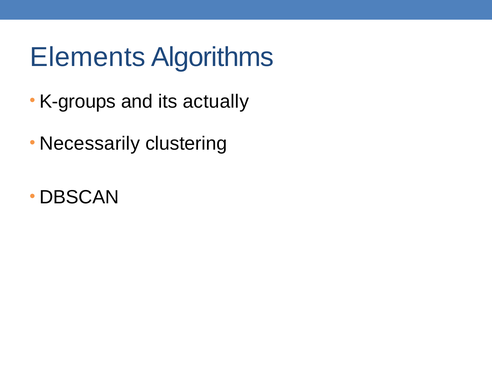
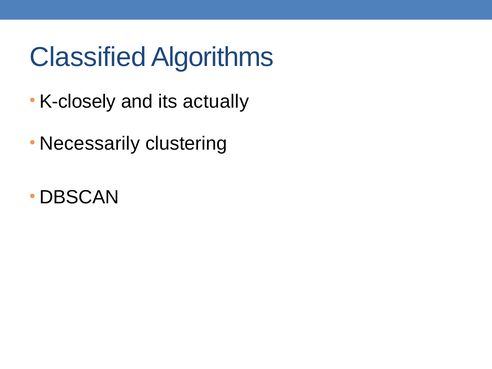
Elements: Elements -> Classified (88, 57)
K-groups: K-groups -> K-closely (78, 101)
